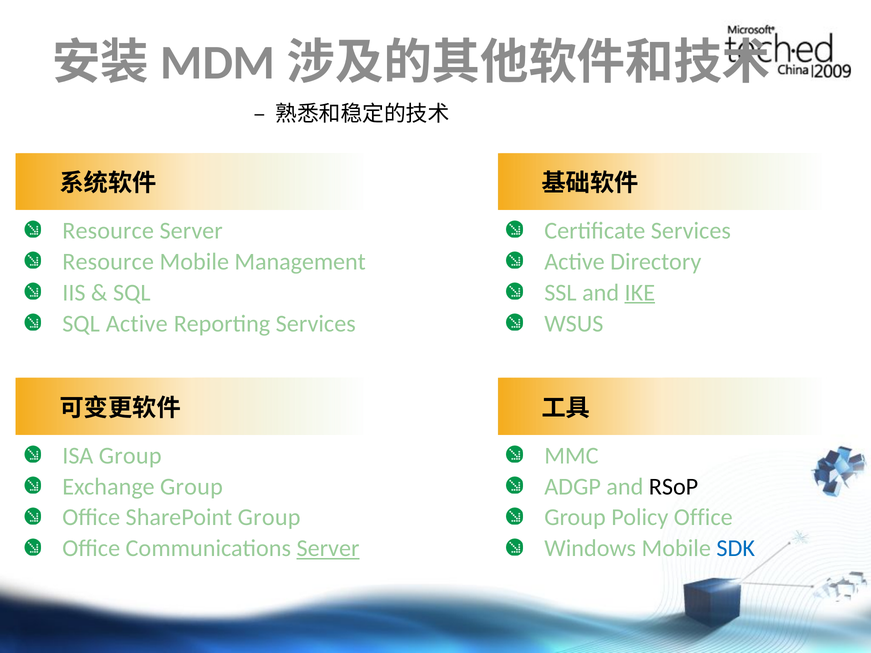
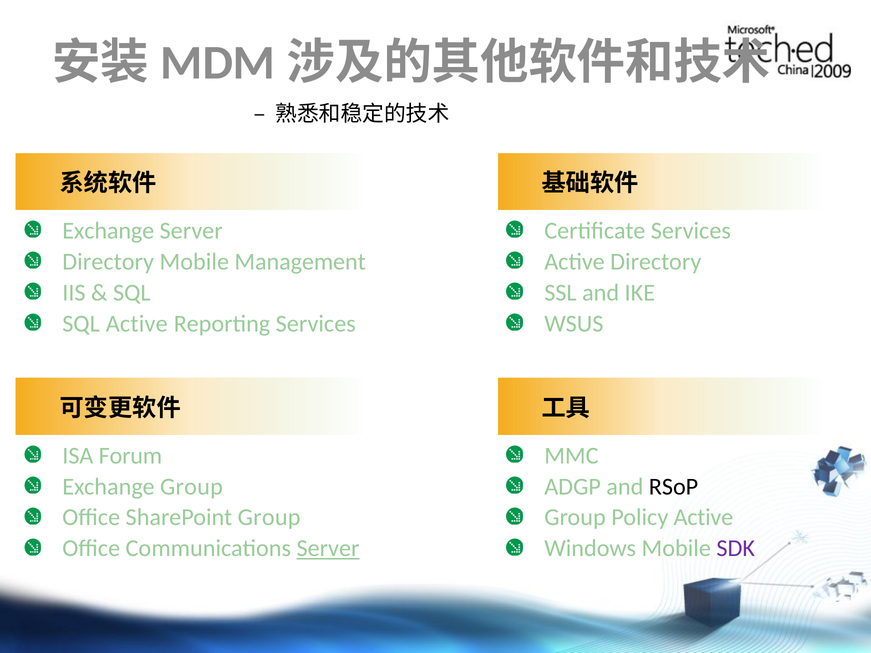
Resource: Resource -> Exchange (108, 231)
Resource: Resource -> Directory (108, 262)
IKE underline: present -> none (640, 293)
ISA Group: Group -> Forum (130, 456)
Policy Office: Office -> Active (703, 518)
SDK colour: blue -> purple (736, 549)
